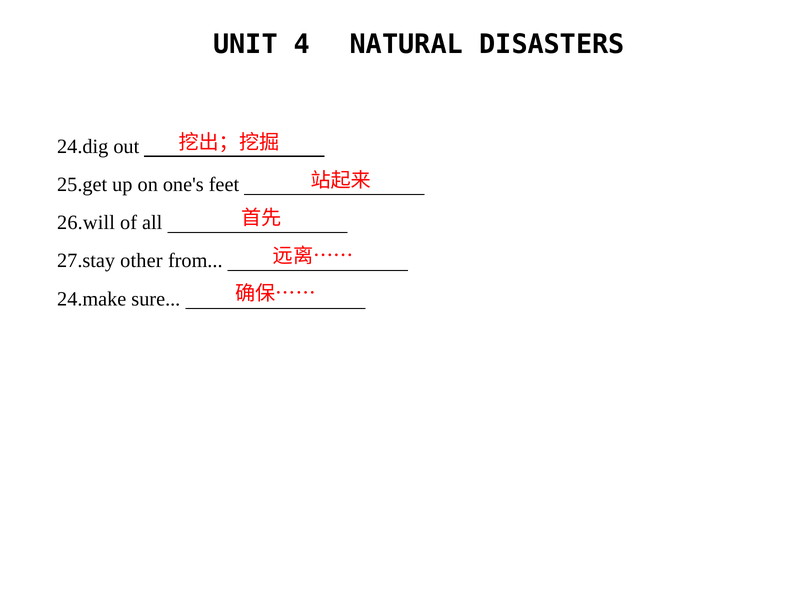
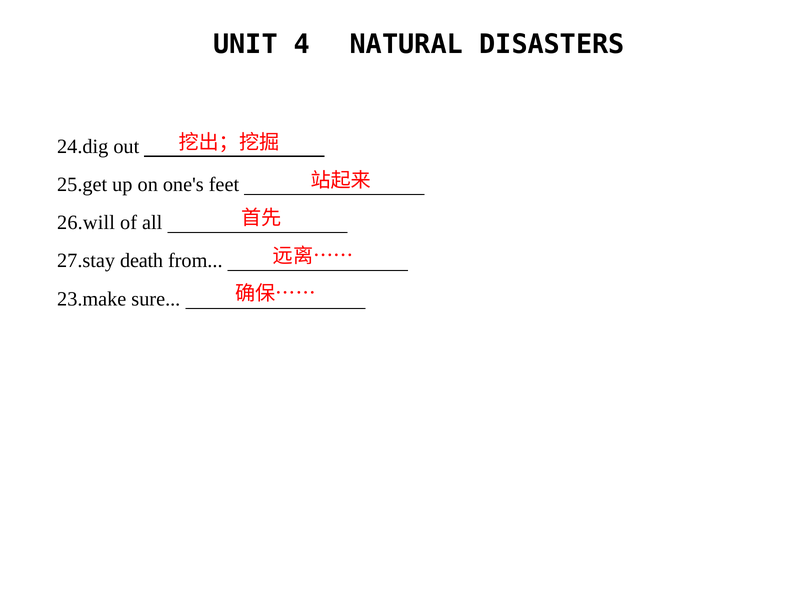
other: other -> death (142, 261)
24.make: 24.make -> 23.make (92, 299)
